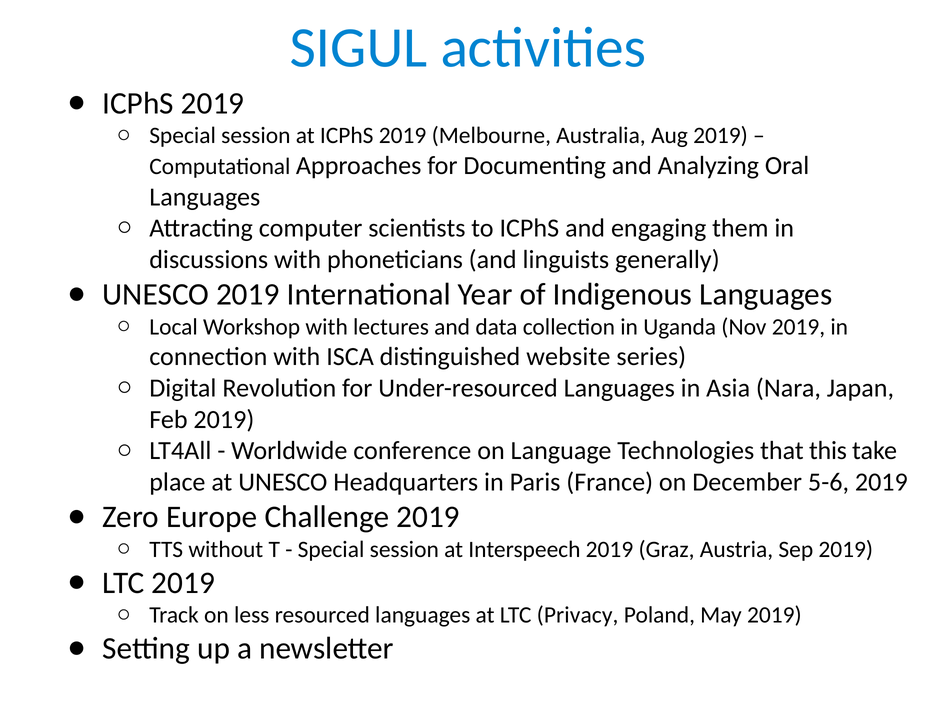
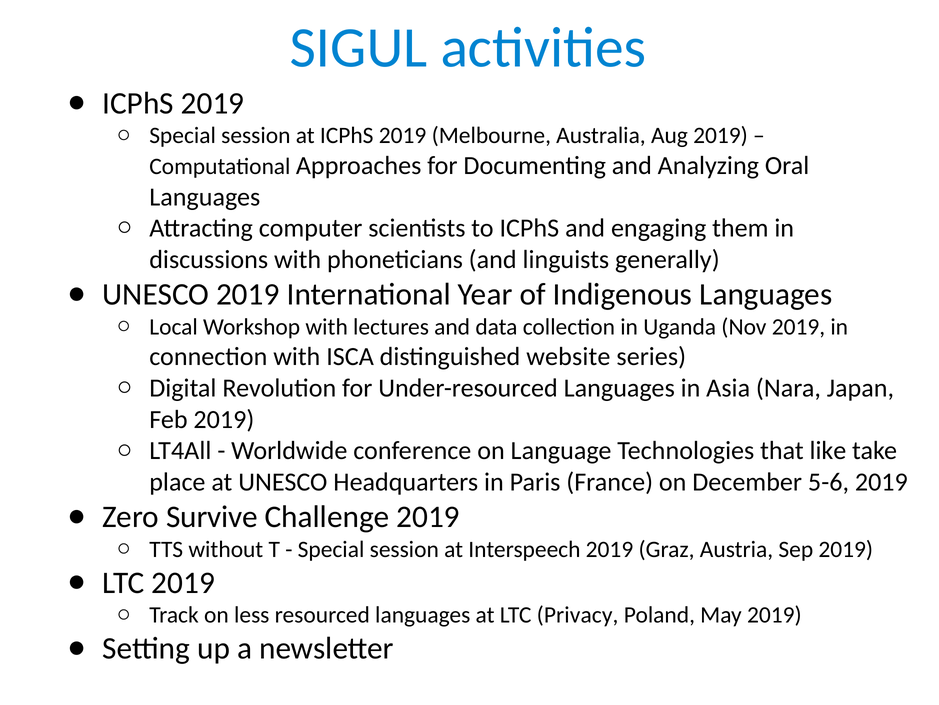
this: this -> like (828, 450)
Europe: Europe -> Survive (212, 517)
